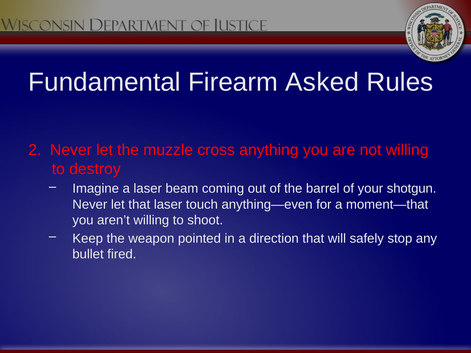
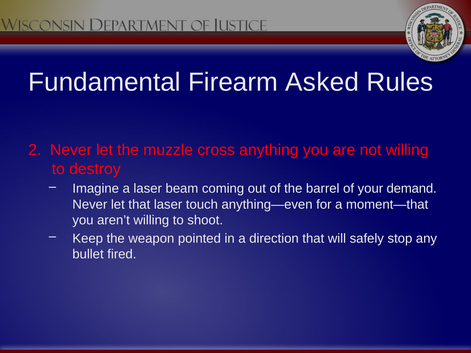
shotgun: shotgun -> demand (412, 189)
